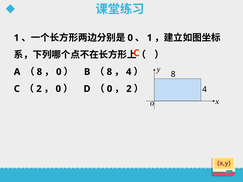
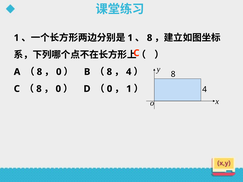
0: 0 -> 1 (130, 38)
1: 1 -> 8 (150, 38)
2: 2 -> 8 (39, 89)
2: 2 -> 1 (129, 89)
